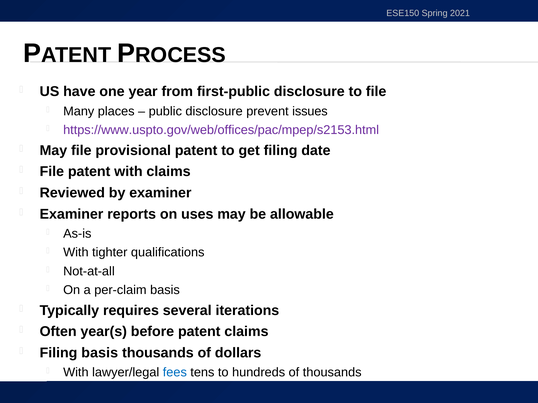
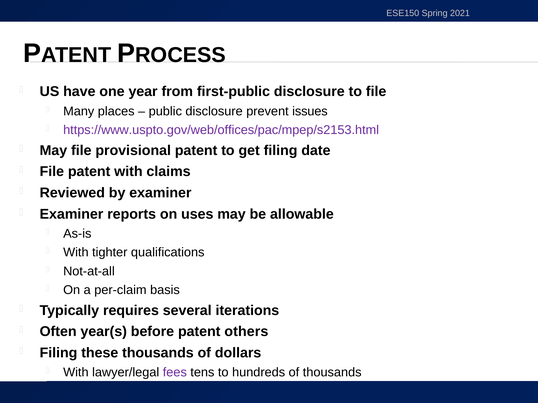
patent claims: claims -> others (246, 332)
Filing basis: basis -> these (100, 353)
fees colour: blue -> purple (175, 373)
